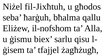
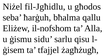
fil-Jixħtuh: fil-Jixħtuh -> fil-Jgħidlu (45, 7)
biex: biex -> sidu (43, 40)
